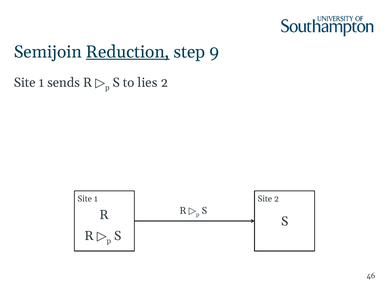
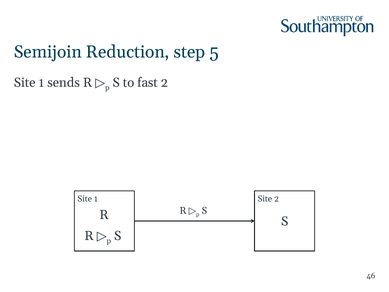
Reduction underline: present -> none (128, 52)
9: 9 -> 5 (214, 52)
lies: lies -> fast (148, 83)
